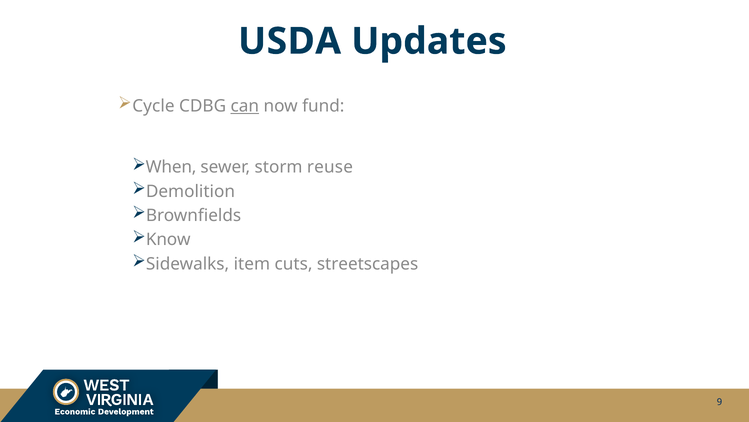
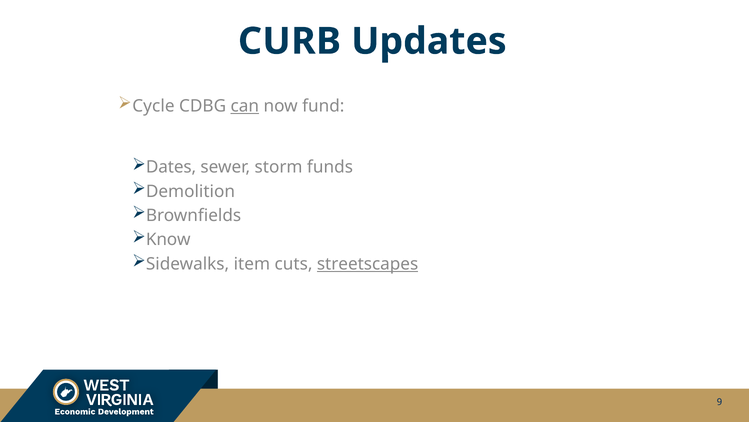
USDA: USDA -> CURB (289, 41)
When: When -> Dates (171, 167)
reuse: reuse -> funds (330, 167)
streetscapes underline: none -> present (368, 264)
